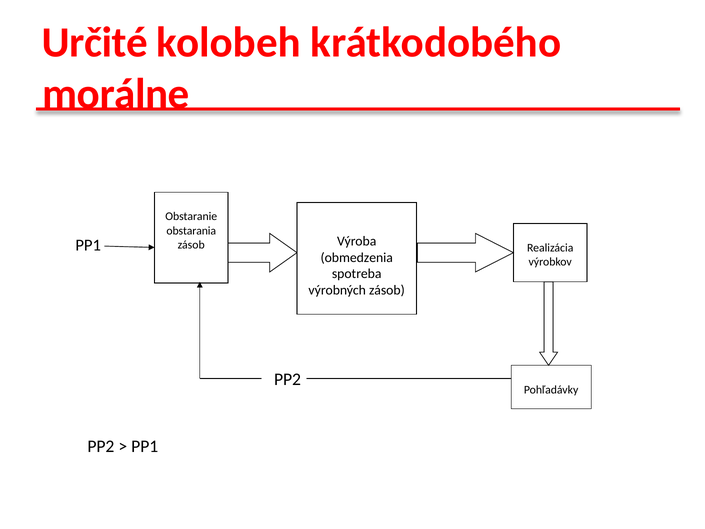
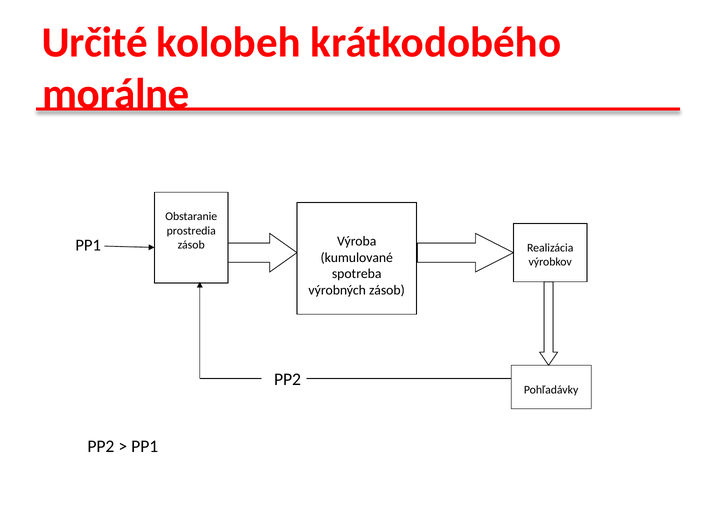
obstarania: obstarania -> prostredia (191, 231)
obmedzenia: obmedzenia -> kumulované (357, 257)
